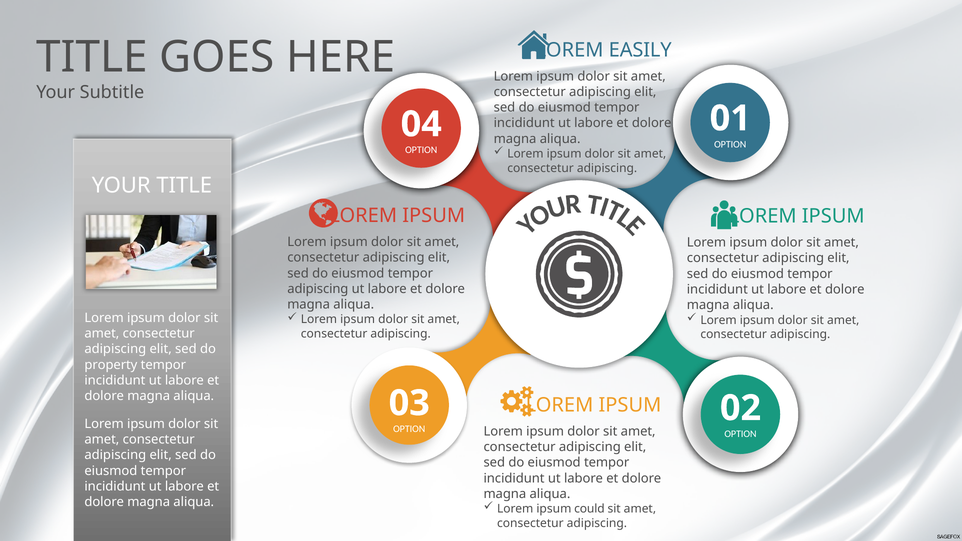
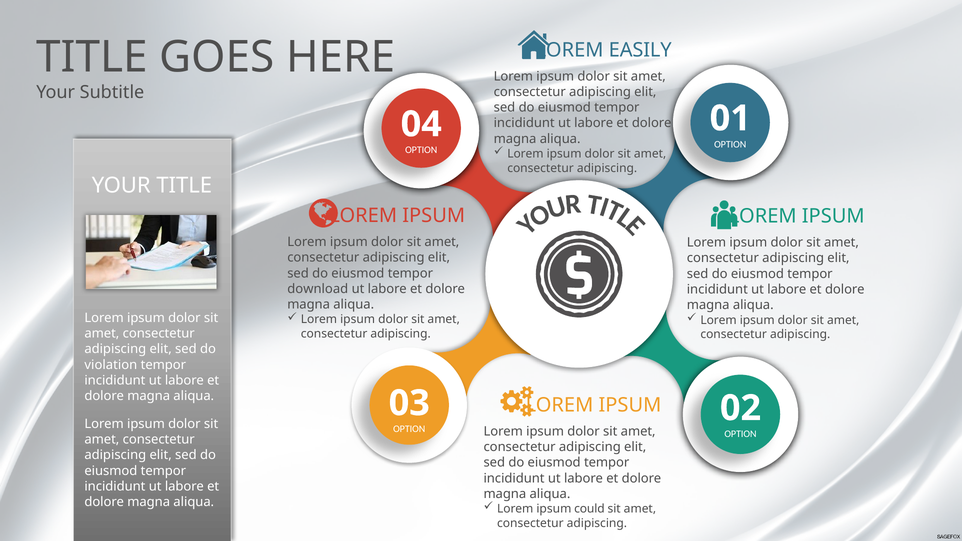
adipiscing: adipiscing -> download (318, 289)
property: property -> violation (111, 365)
